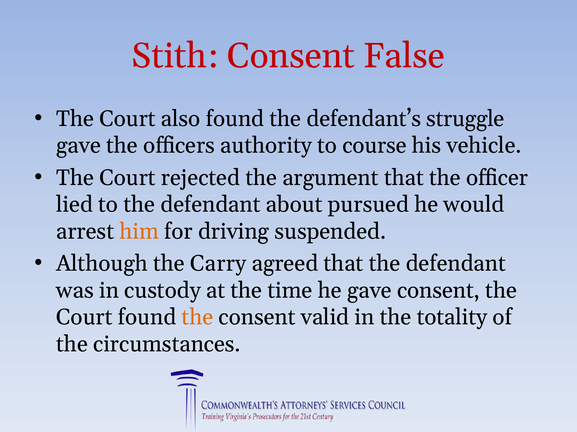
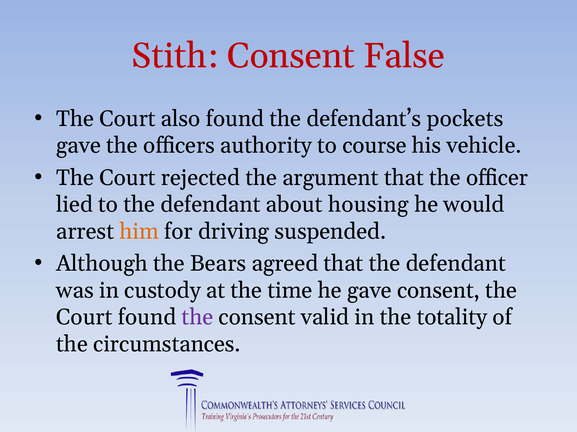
struggle: struggle -> pockets (465, 119)
pursued: pursued -> housing (368, 205)
Carry: Carry -> Bears (218, 264)
the colour: orange -> purple (197, 318)
